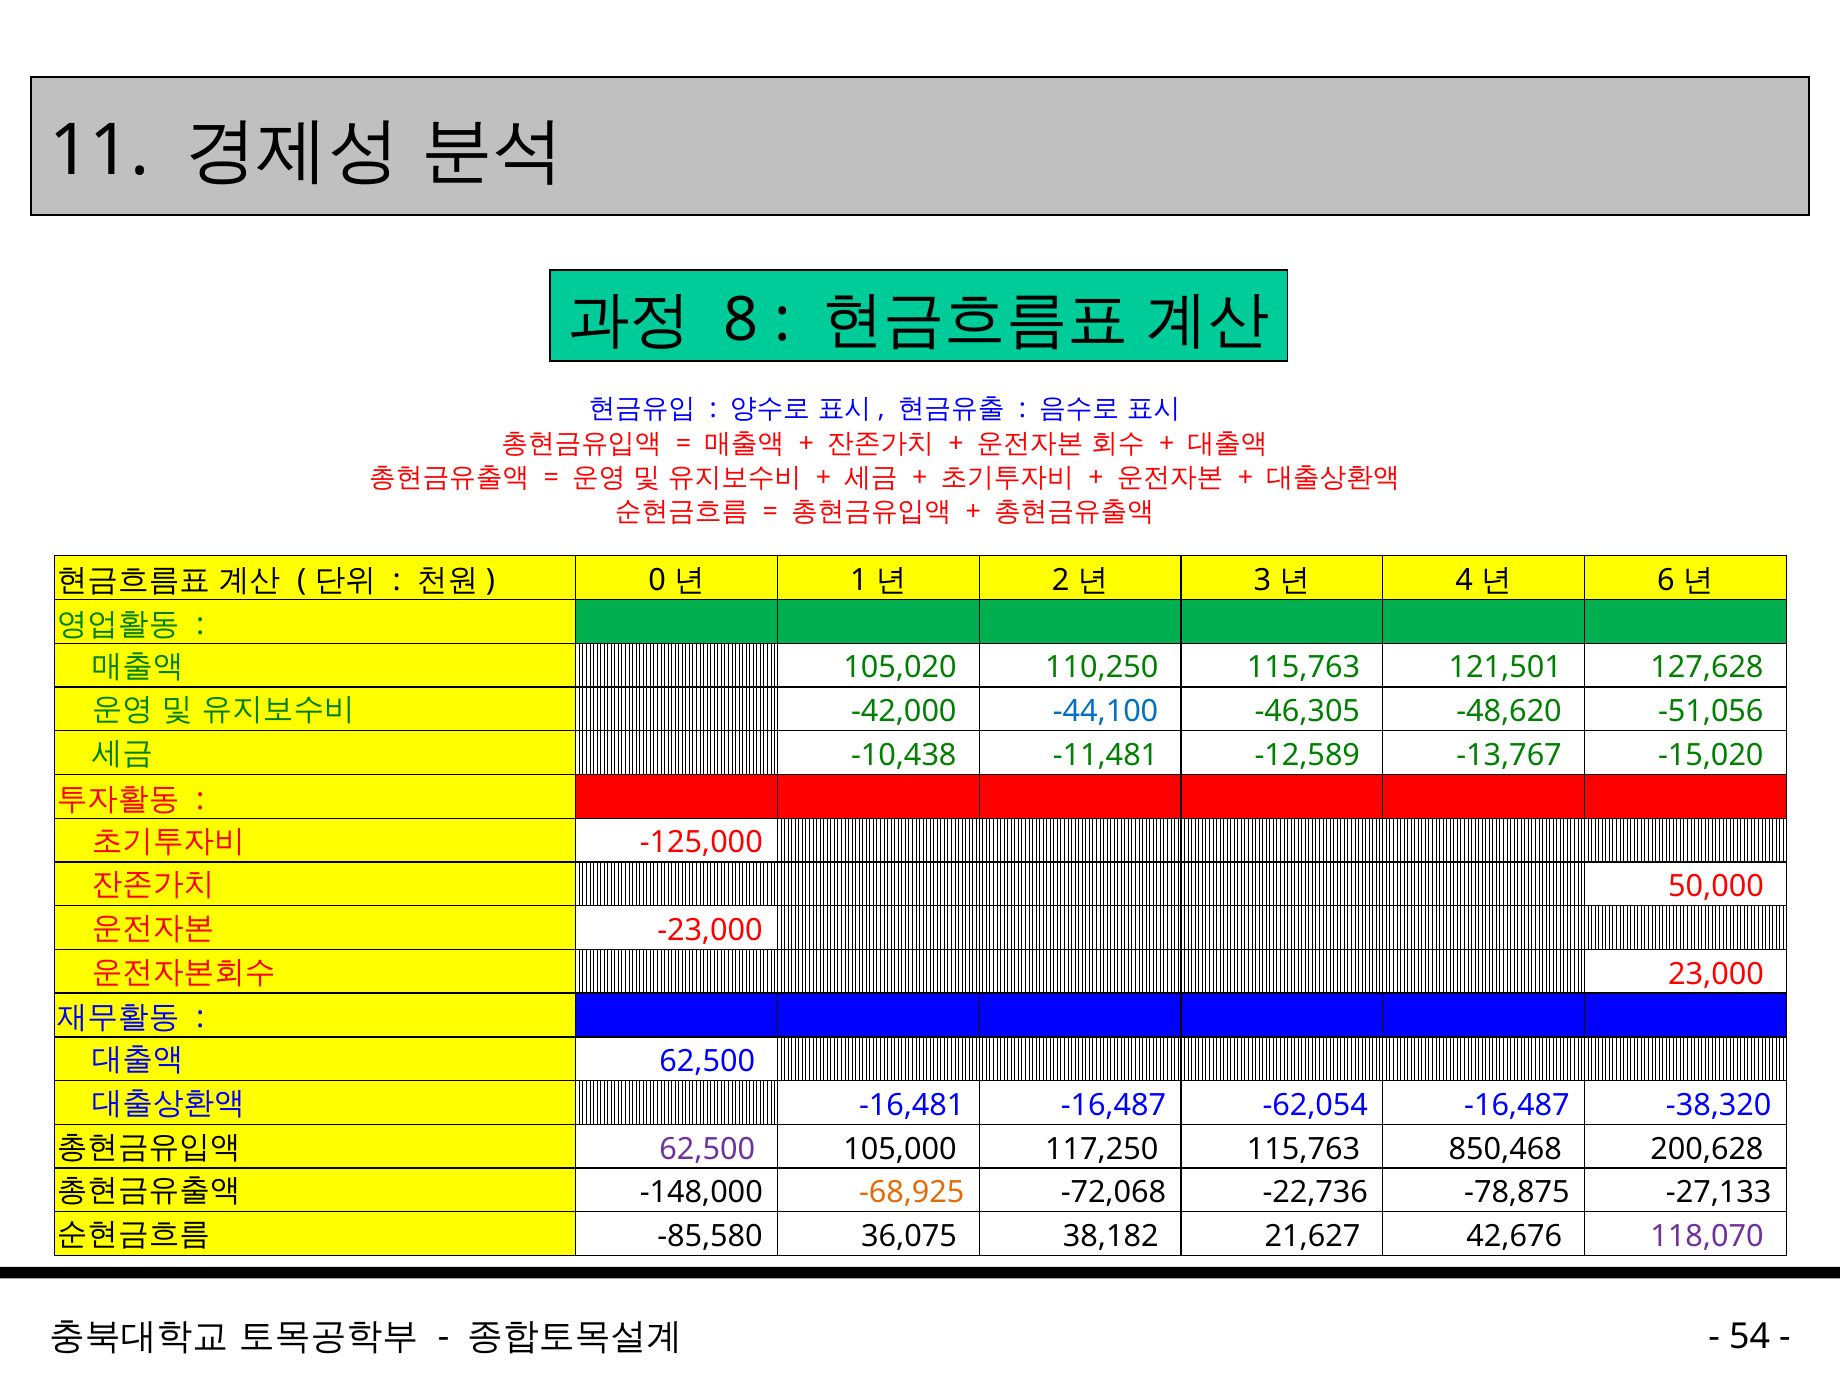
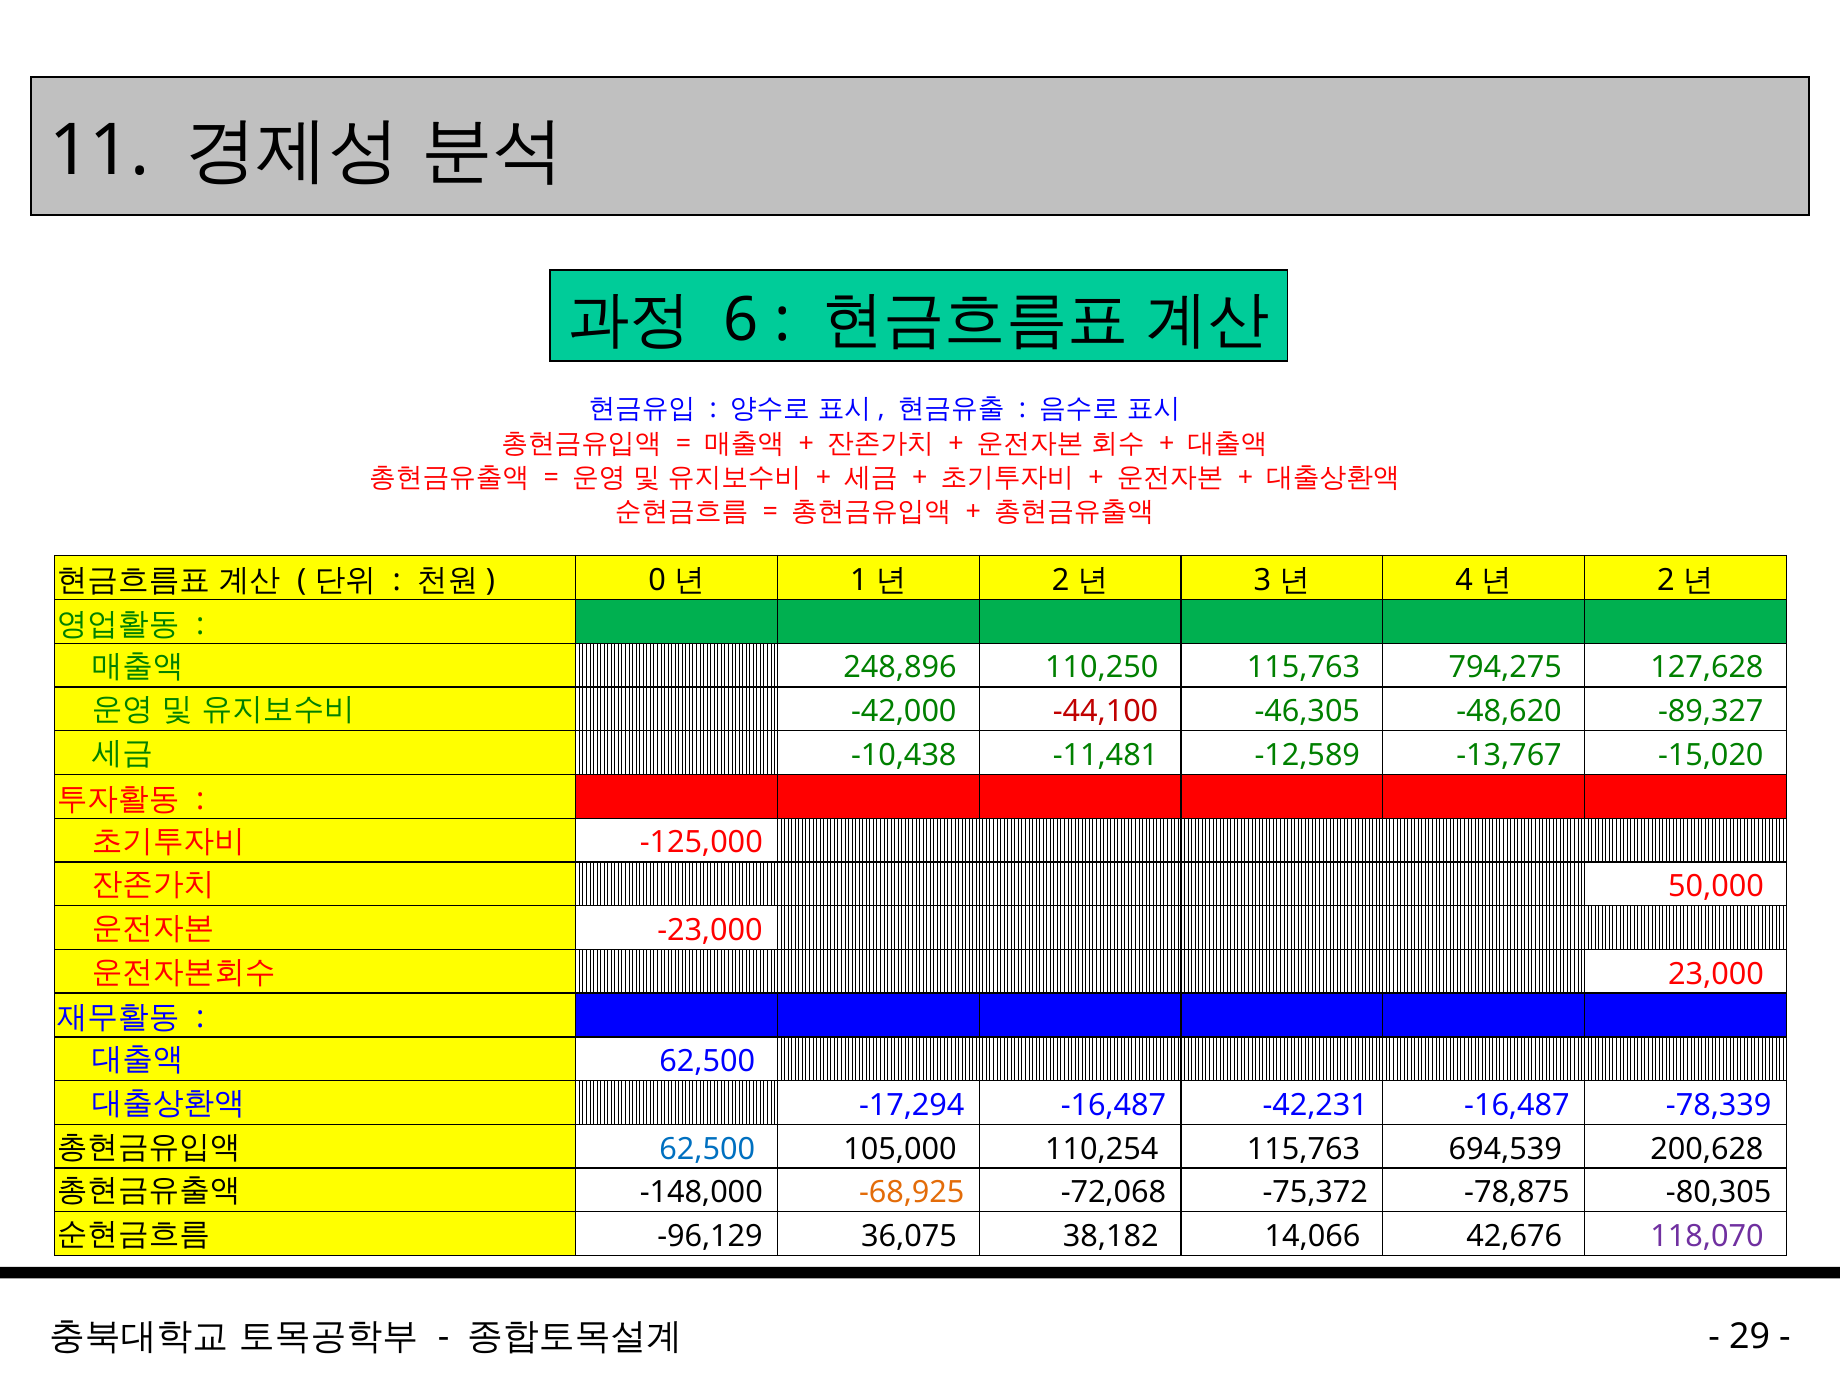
8: 8 -> 6 (742, 320)
6: 6 -> 2 (1666, 580)
105,020: 105,020 -> 248,896 (900, 668)
121,501: 121,501 -> 794,275 (1505, 668)
-44,100 colour: blue -> red (1106, 712)
-51,056: -51,056 -> -89,327 (1711, 712)
-16,481: -16,481 -> -17,294 (912, 1105)
-62,054: -62,054 -> -42,231 (1315, 1105)
-38,320: -38,320 -> -78,339 (1719, 1105)
62,500 colour: purple -> blue (707, 1149)
117,250: 117,250 -> 110,254 (1102, 1149)
850,468: 850,468 -> 694,539 (1505, 1149)
-22,736: -22,736 -> -75,372 (1315, 1193)
-27,133: -27,133 -> -80,305 (1719, 1193)
-85,580: -85,580 -> -96,129 (710, 1236)
21,627: 21,627 -> 14,066 (1313, 1236)
54: 54 -> 29 (1750, 1337)
